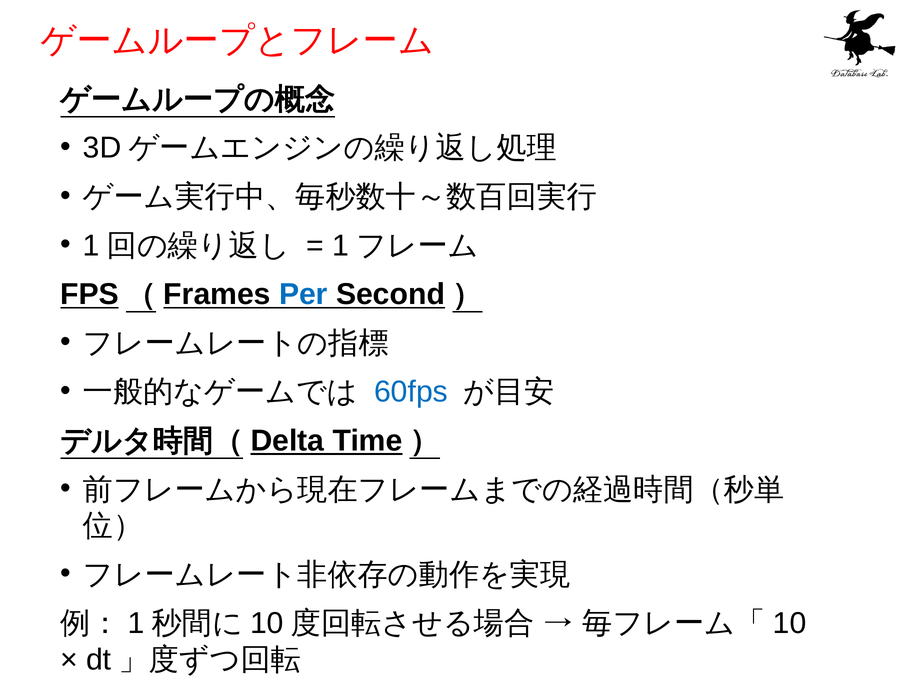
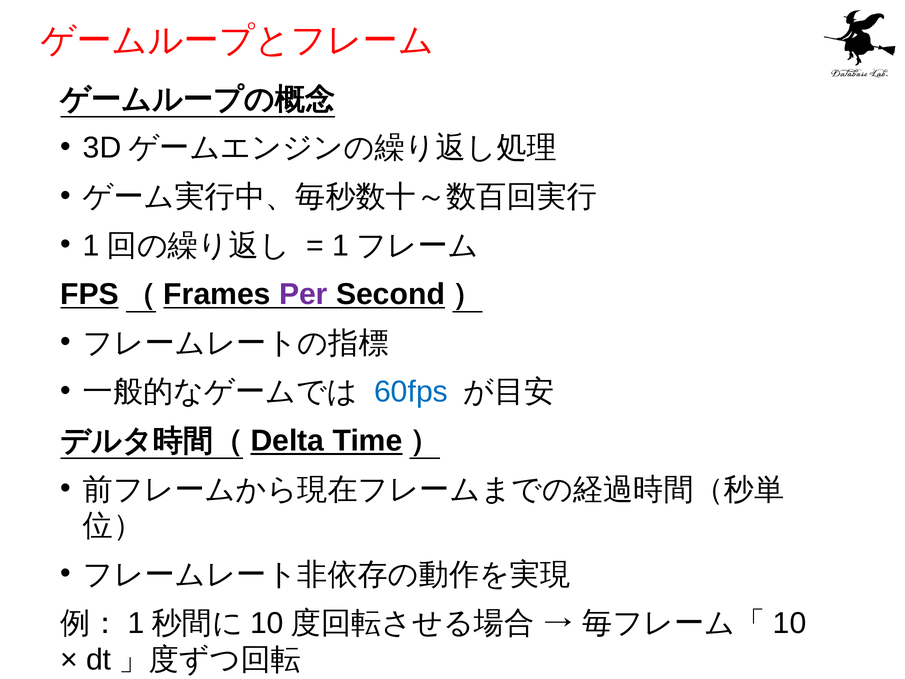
Per colour: blue -> purple (303, 294)
